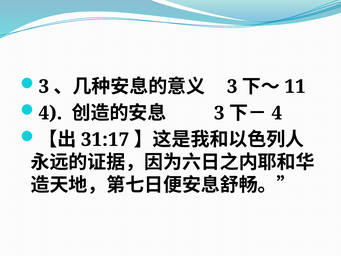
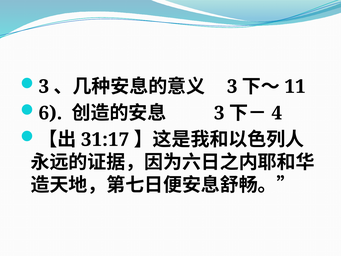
4: 4 -> 6 (50, 113)
